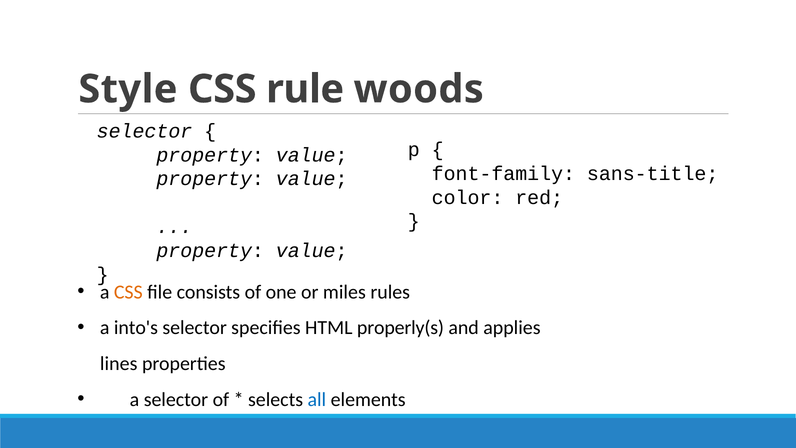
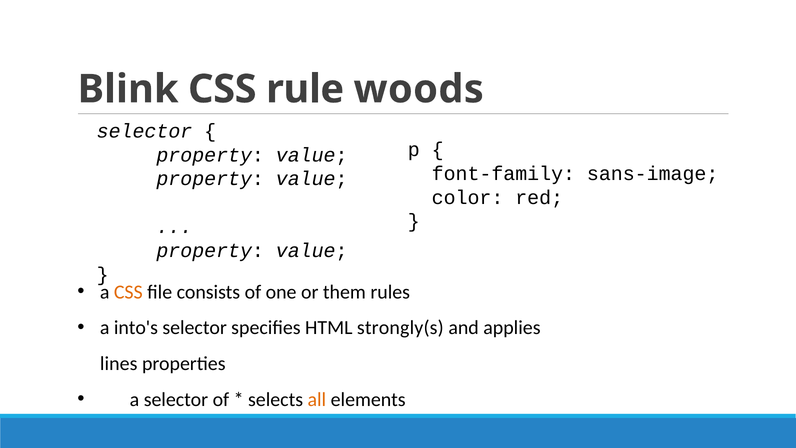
Style: Style -> Blink (128, 89)
sans-title: sans-title -> sans-image (653, 173)
miles: miles -> them (344, 292)
properly(s: properly(s -> strongly(s (400, 328)
all colour: blue -> orange (317, 399)
